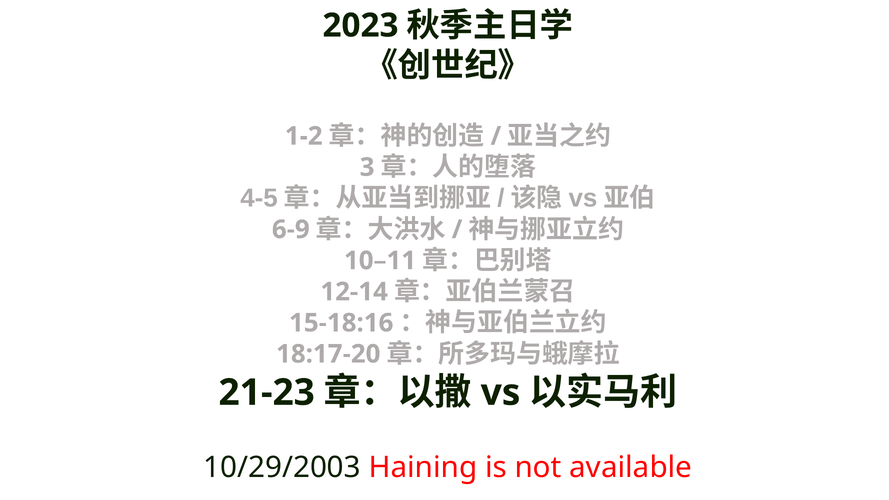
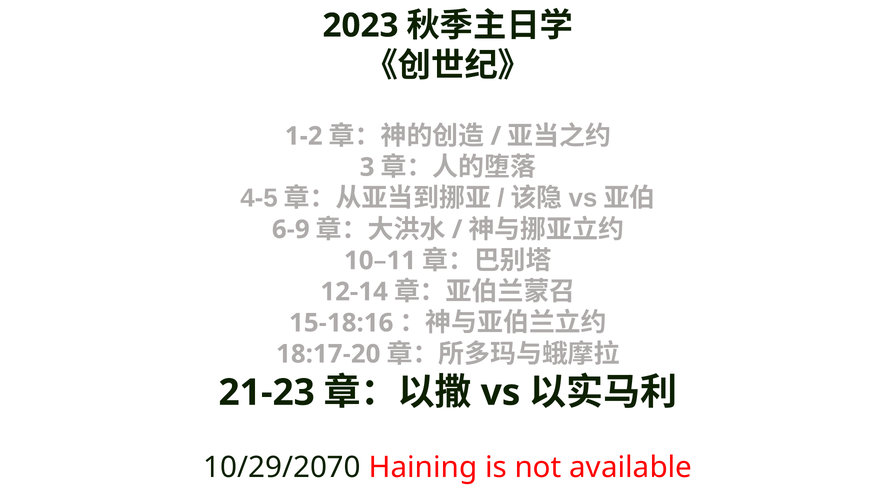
10/29/2003: 10/29/2003 -> 10/29/2070 (282, 468)
